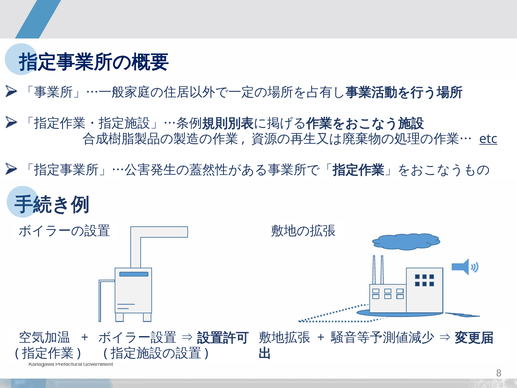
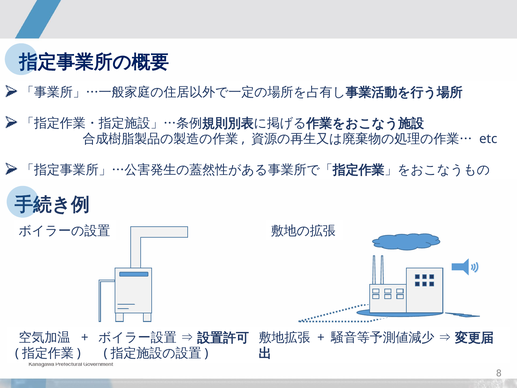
etc underline: present -> none (488, 139)
